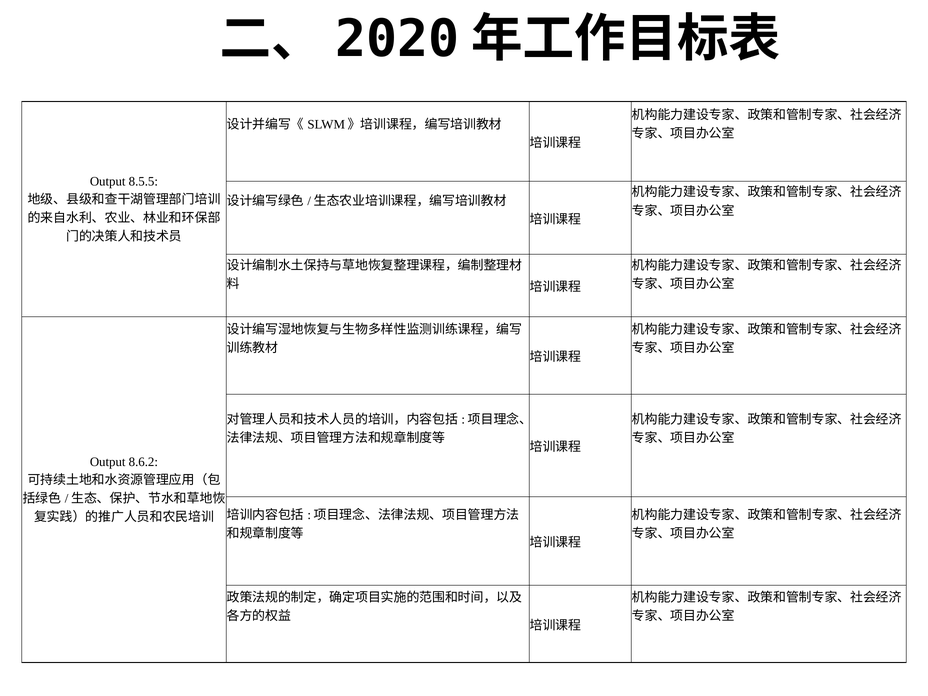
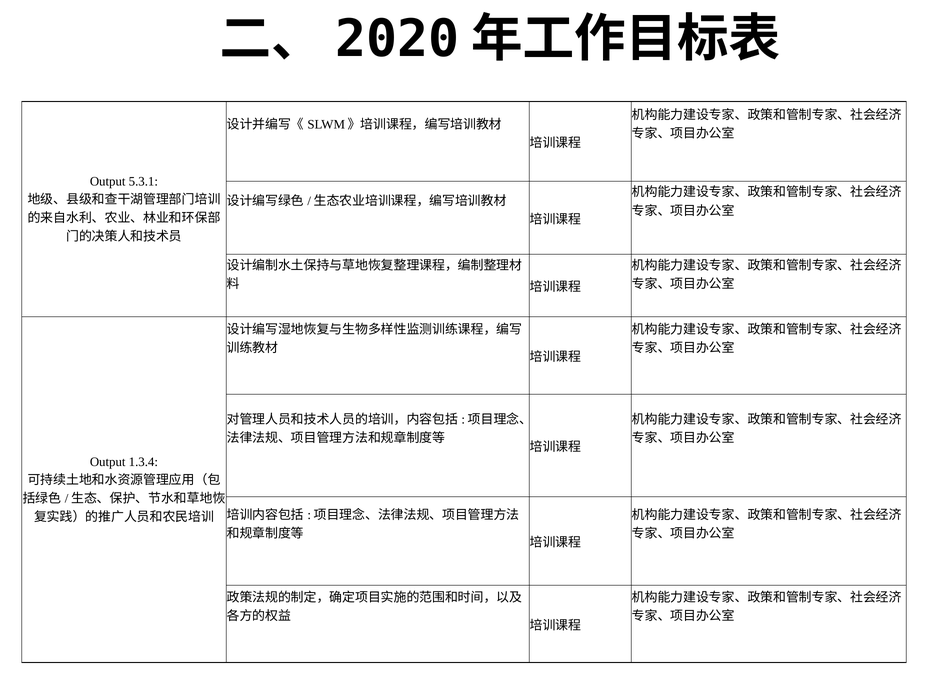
8.5.5: 8.5.5 -> 5.3.1 (143, 182)
8.6.2: 8.6.2 -> 1.3.4 (143, 462)
